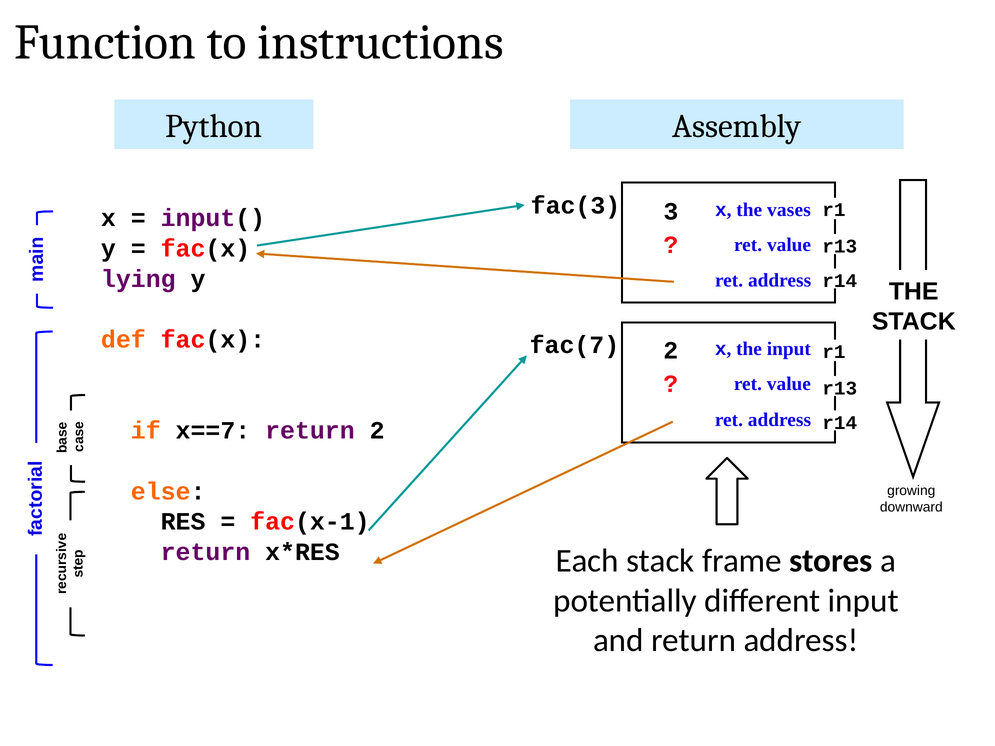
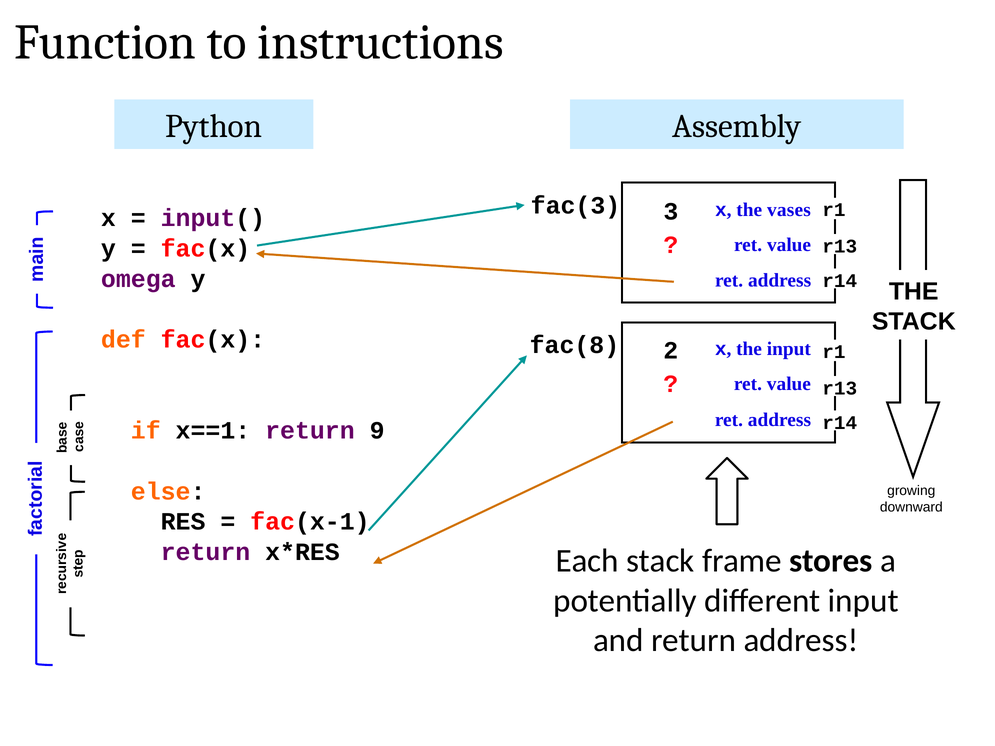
lying: lying -> omega (138, 279)
fac(7: fac(7 -> fac(8 (574, 345)
x==7: x==7 -> x==1 (213, 431)
return 2: 2 -> 9 (377, 431)
